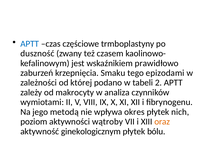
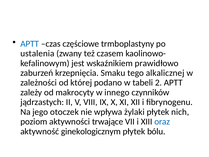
duszność: duszność -> ustalenia (37, 53)
epizodami: epizodami -> alkalicznej (165, 73)
analiza: analiza -> innego (117, 92)
wymiotami: wymiotami -> jądrzastych (42, 102)
metodą: metodą -> otoczek (64, 112)
okres: okres -> żylaki (134, 112)
wątroby: wątroby -> trwające (108, 121)
oraz colour: orange -> blue (162, 121)
